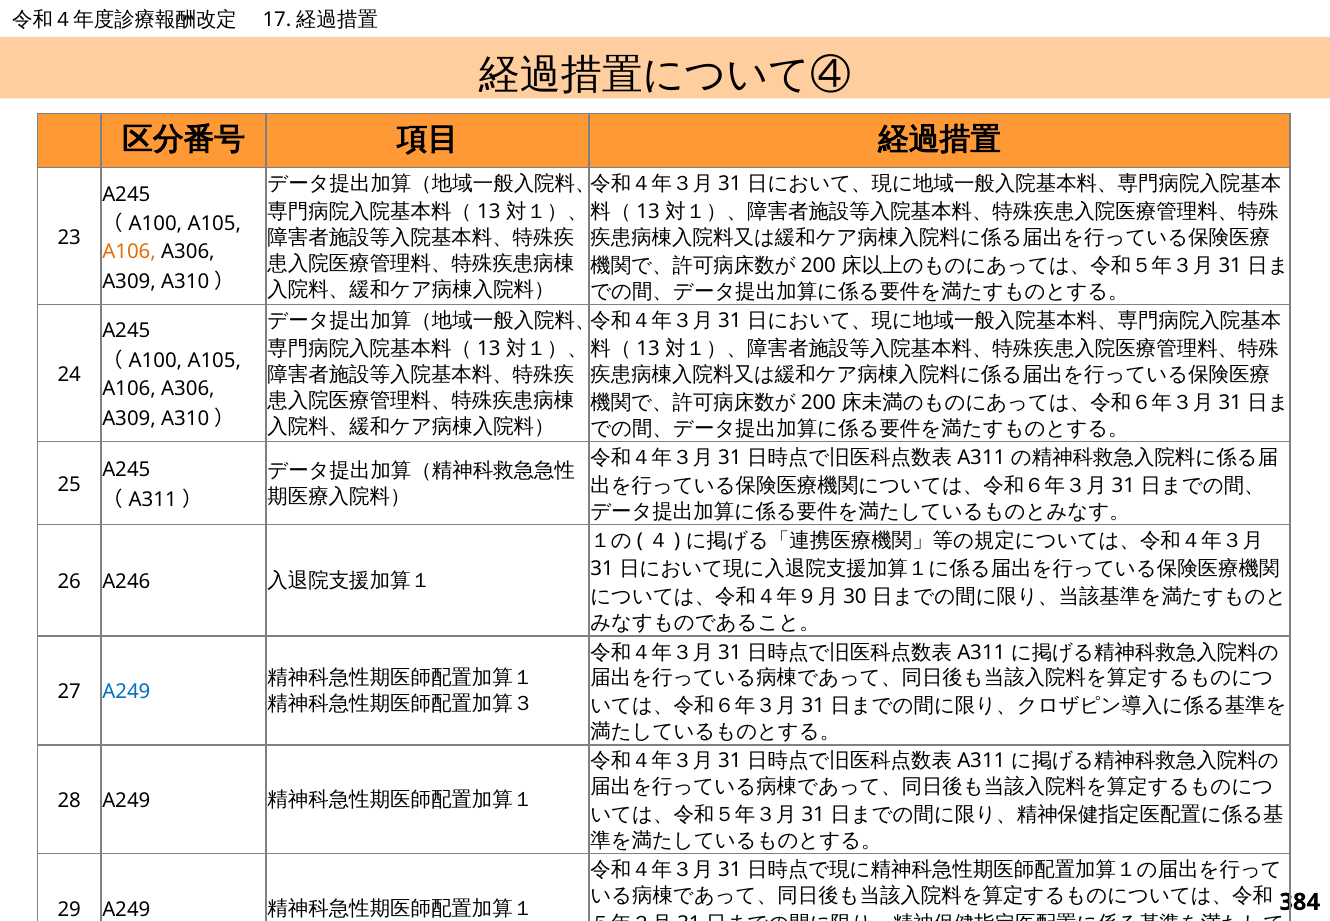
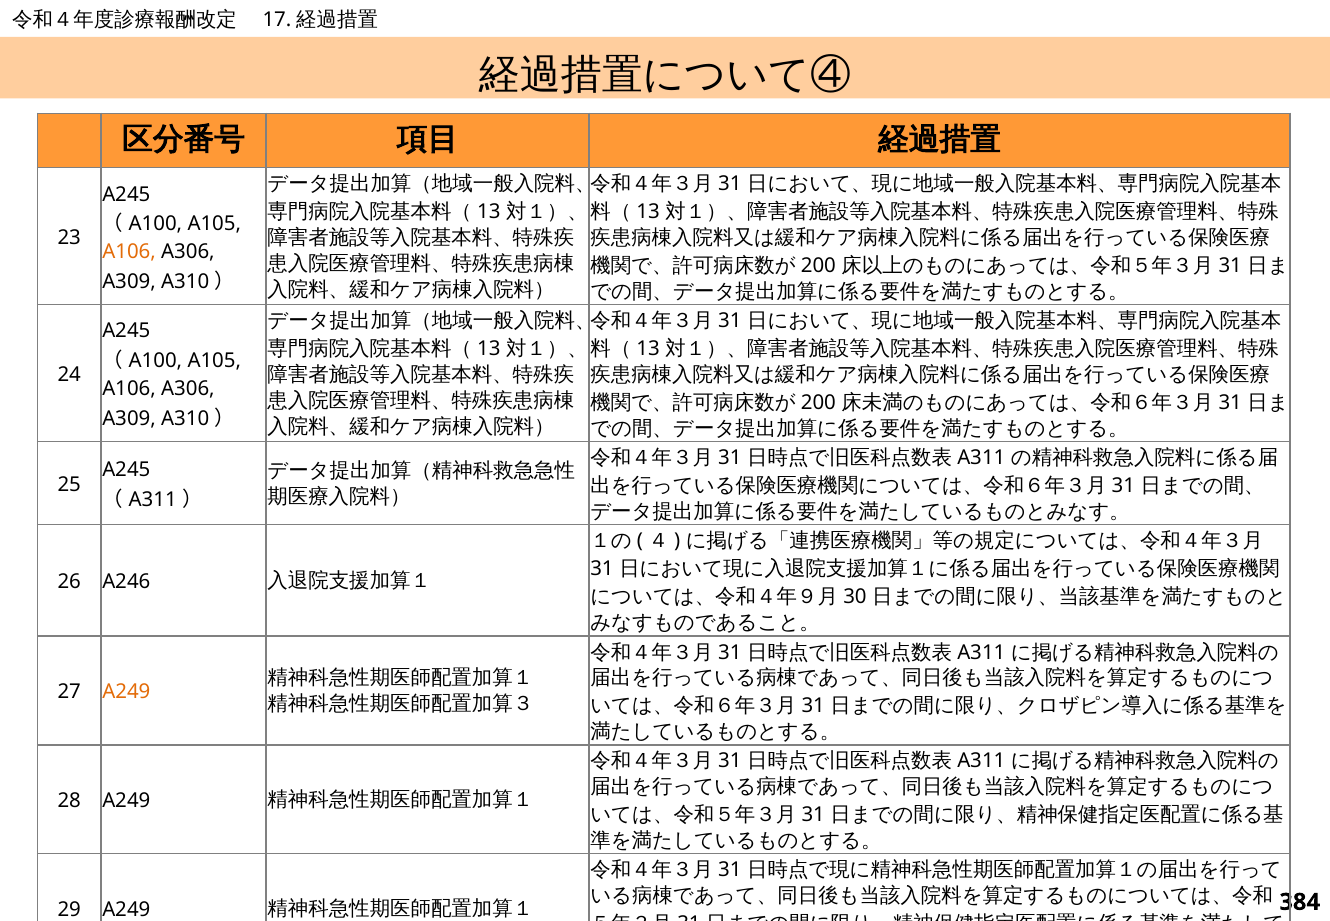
A249 colour: blue -> orange (126, 692)
